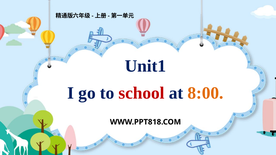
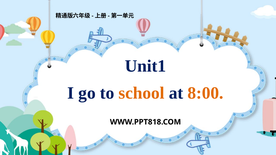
school colour: red -> orange (142, 93)
